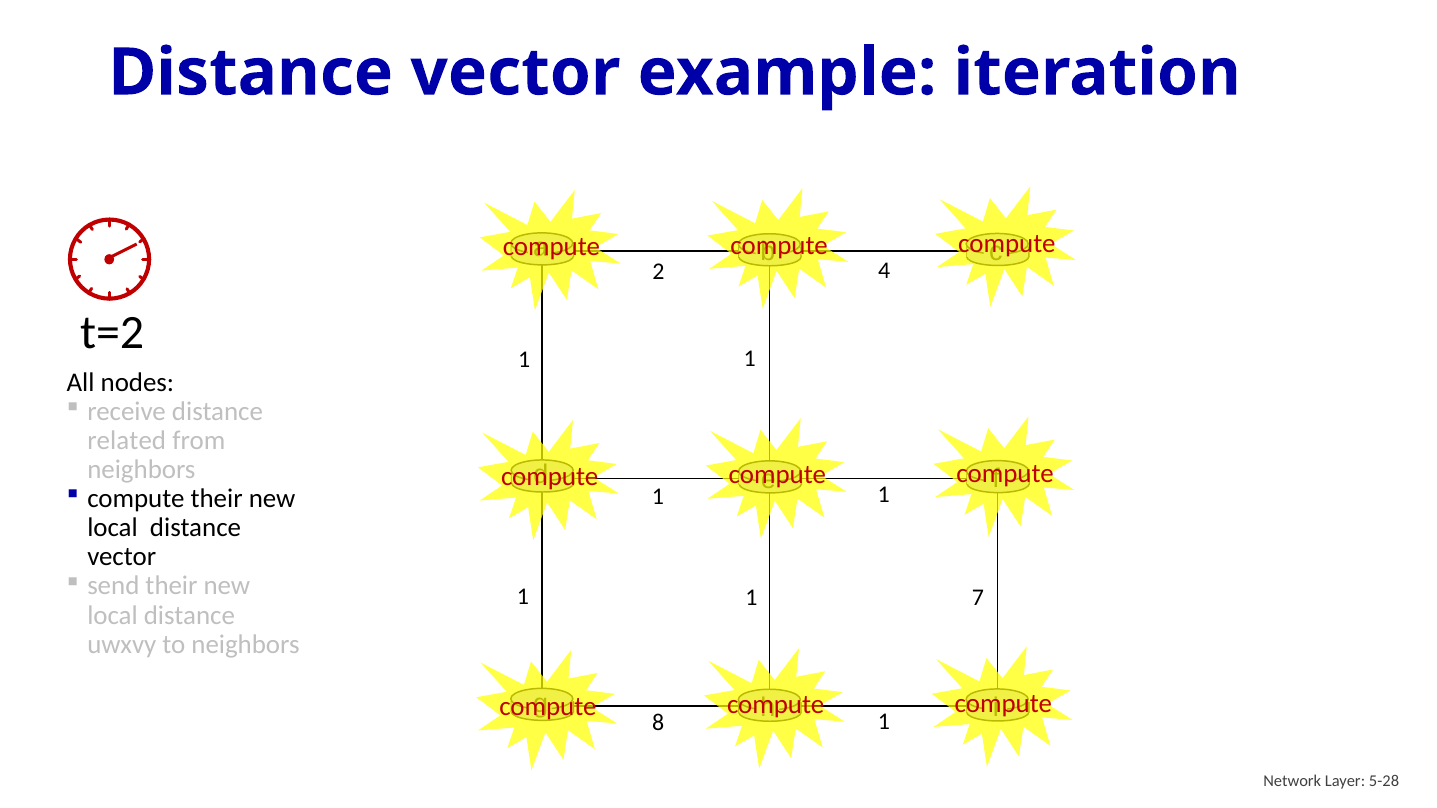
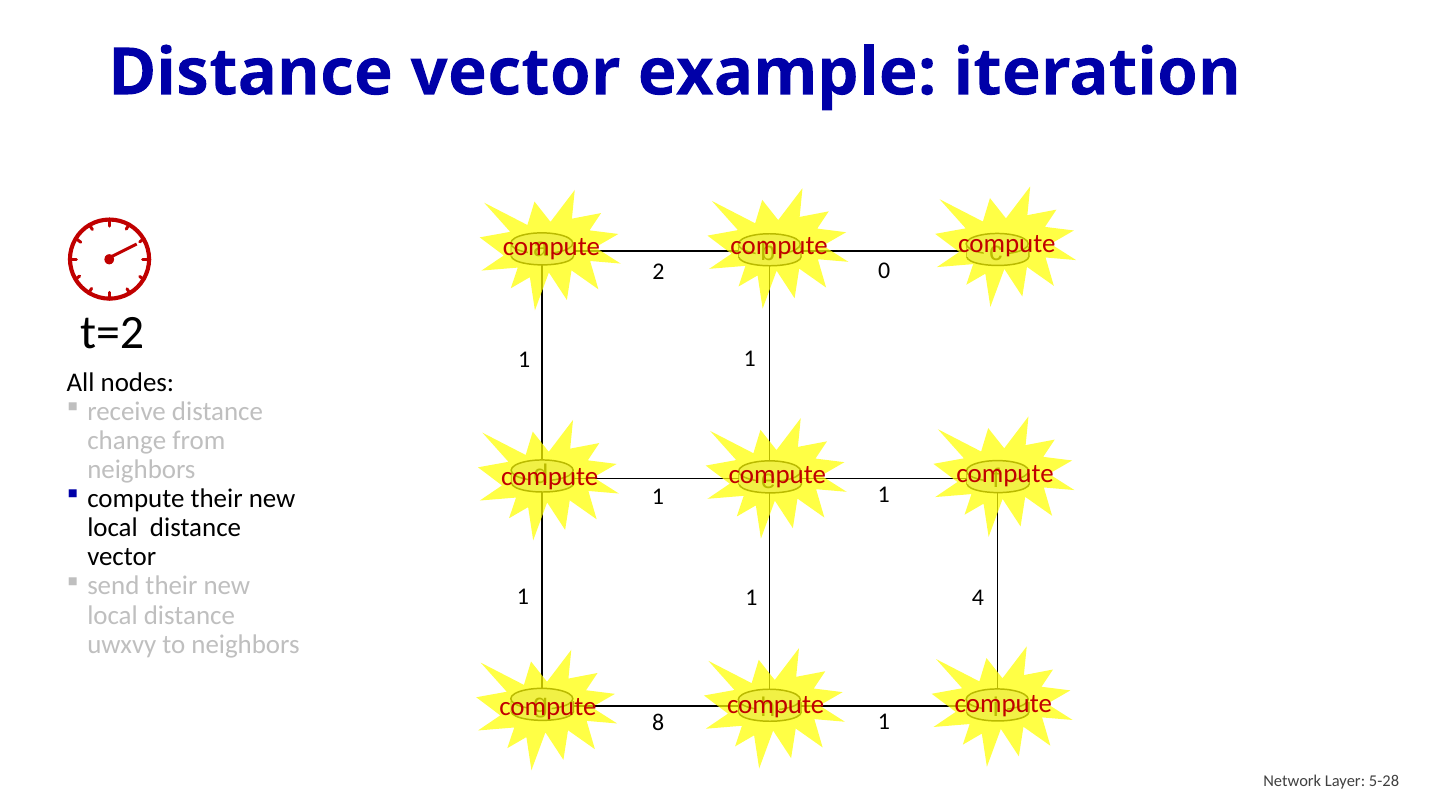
4: 4 -> 0 (884, 271)
related: related -> change (127, 441)
7: 7 -> 4 (978, 598)
